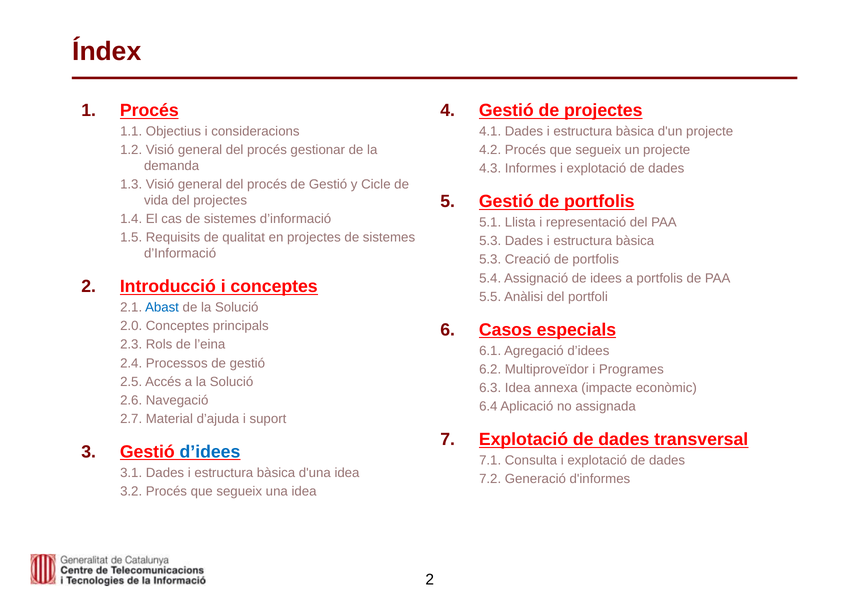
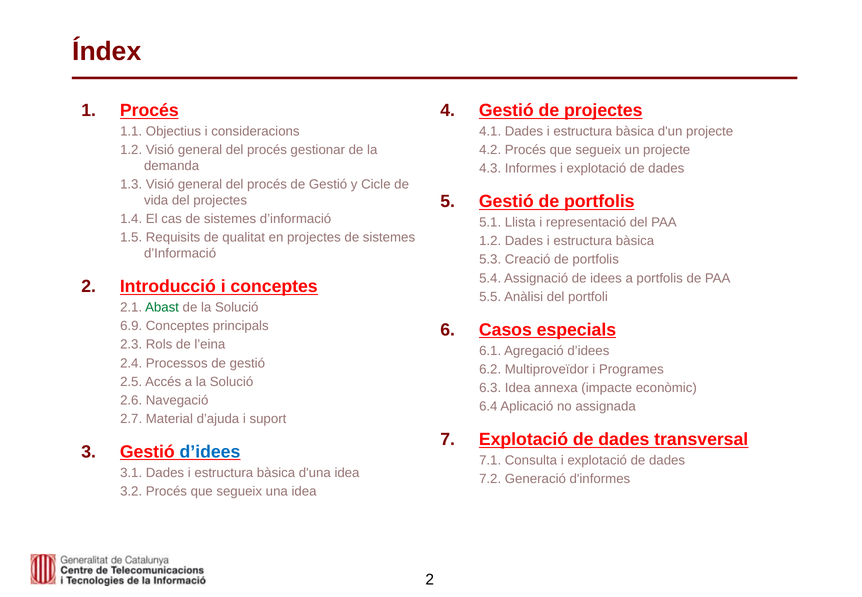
5.3: 5.3 -> 1.2 (490, 241)
Abast colour: blue -> green (162, 307)
2.0: 2.0 -> 6.9 (131, 326)
